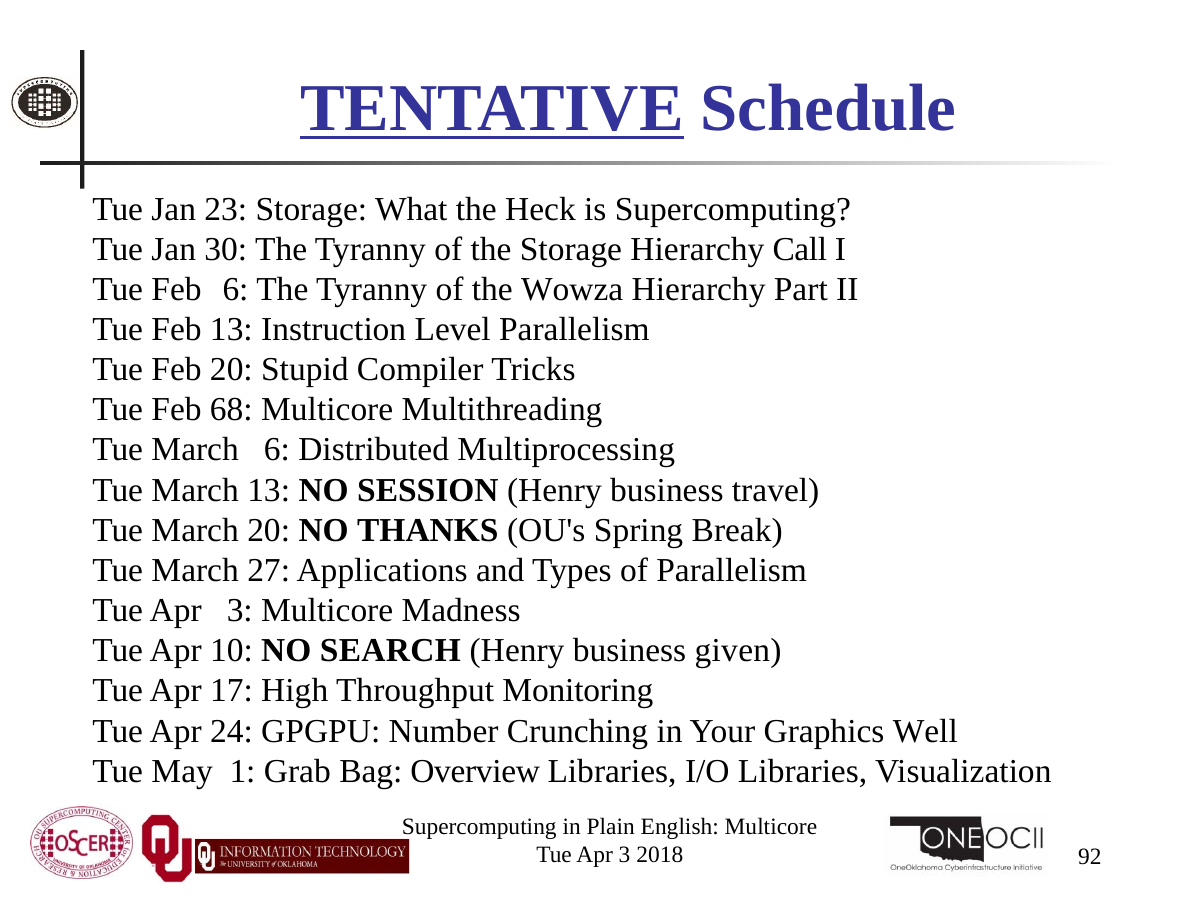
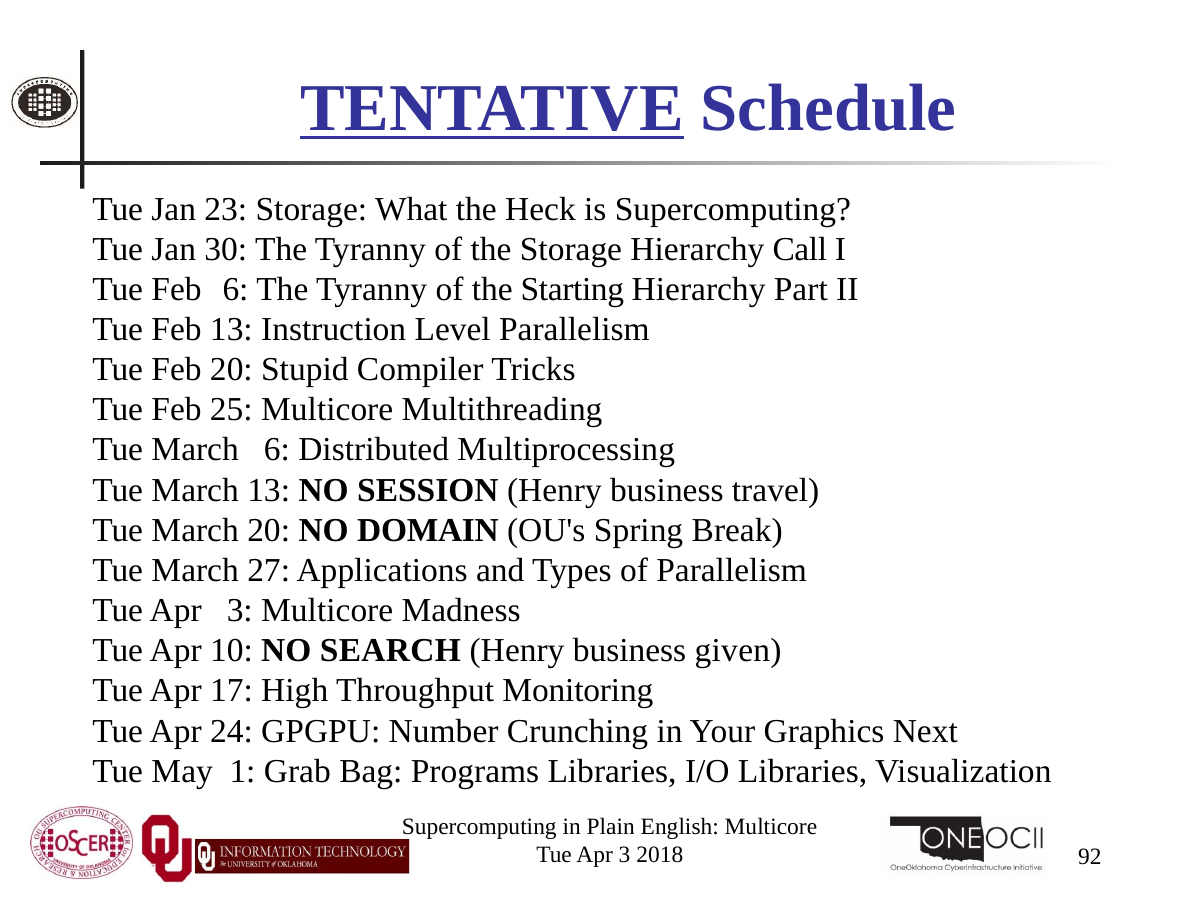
Wowza: Wowza -> Starting (572, 289)
68: 68 -> 25 (231, 410)
THANKS: THANKS -> DOMAIN (428, 530)
Well: Well -> Next (925, 731)
Overview: Overview -> Programs (475, 771)
